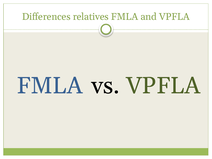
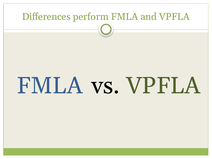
relatives: relatives -> perform (91, 17)
